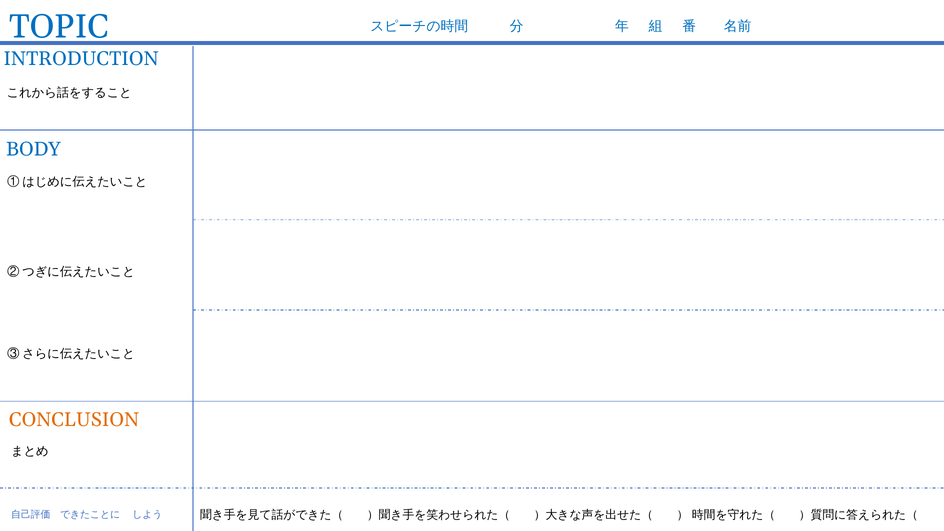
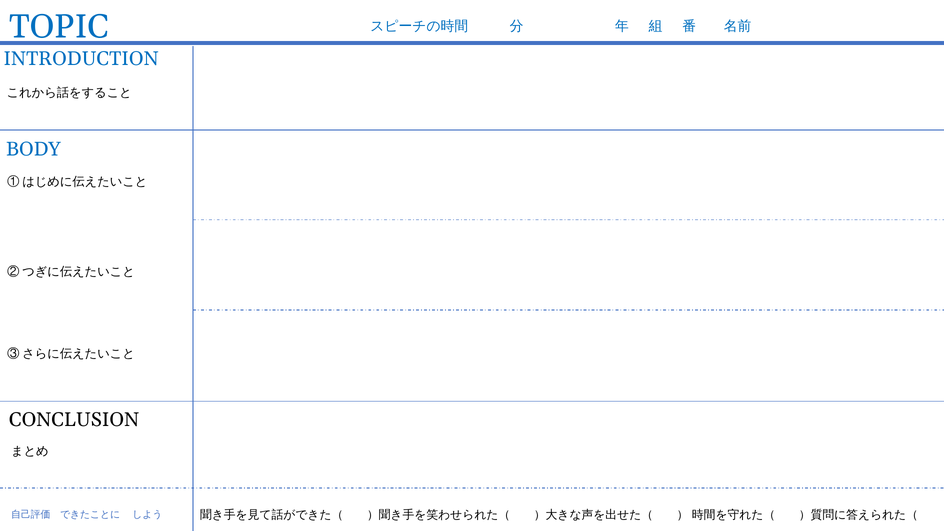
CONCLUSION colour: orange -> black (74, 420)
